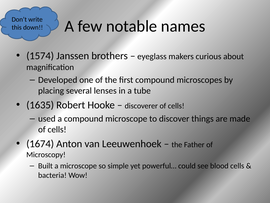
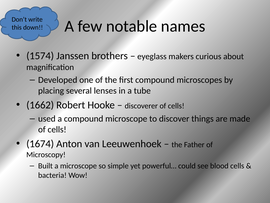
1635: 1635 -> 1662 (40, 105)
